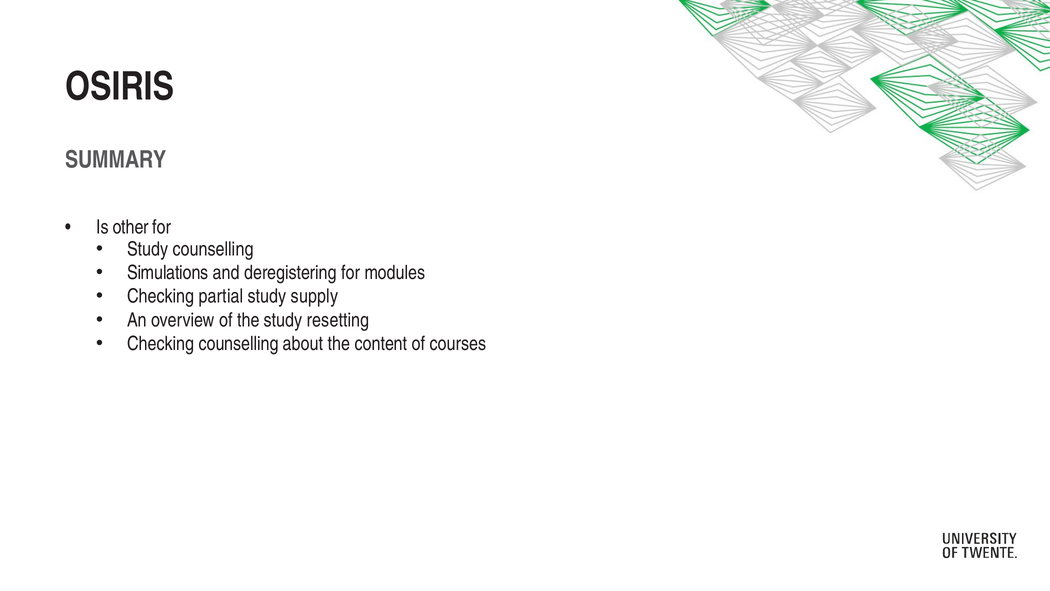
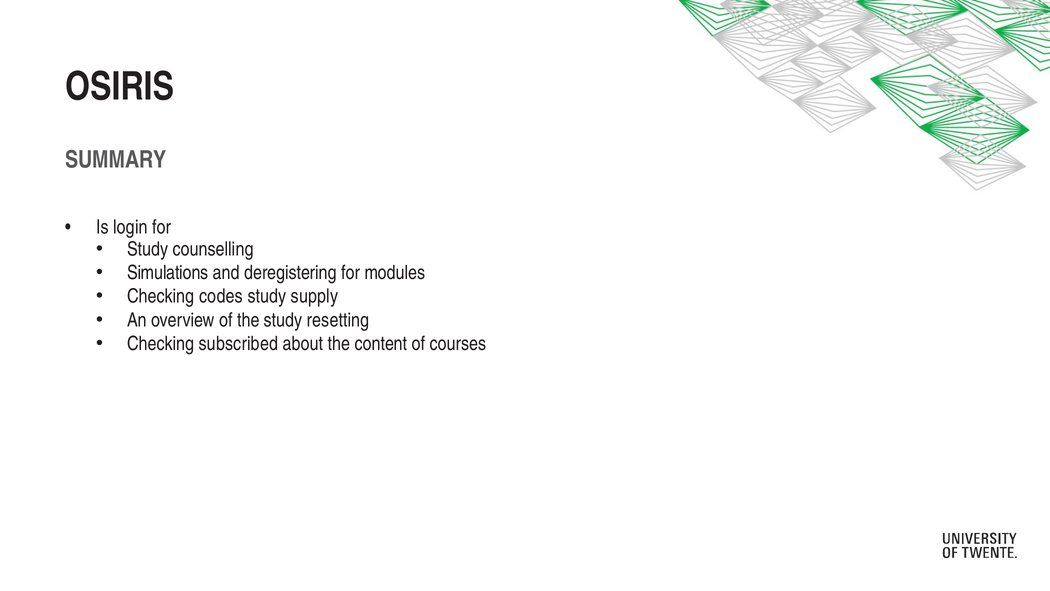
other: other -> login (130, 227)
partial: partial -> codes (221, 296)
Checking counselling: counselling -> subscribed (238, 344)
